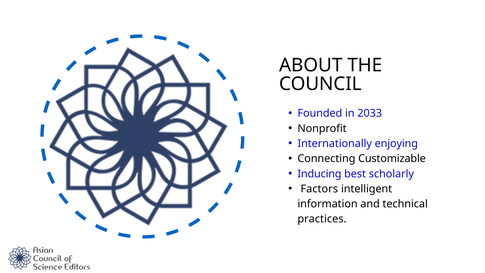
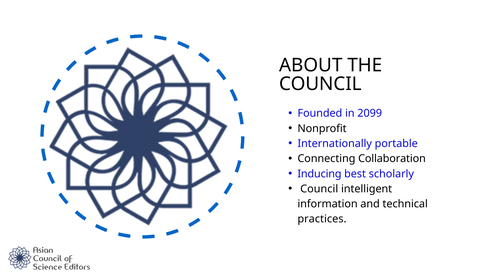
2033: 2033 -> 2099 (370, 113)
enjoying: enjoying -> portable (396, 143)
Customizable: Customizable -> Collaboration (392, 159)
Factors: Factors -> Council (319, 189)
